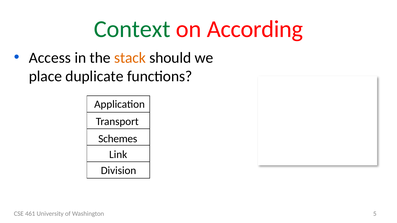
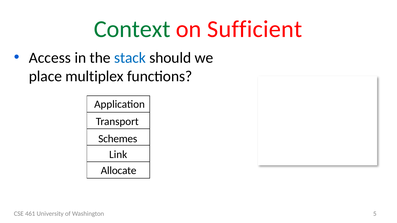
According: According -> Sufficient (255, 29)
stack colour: orange -> blue (130, 58)
duplicate: duplicate -> multiplex (95, 76)
Division: Division -> Allocate (119, 171)
